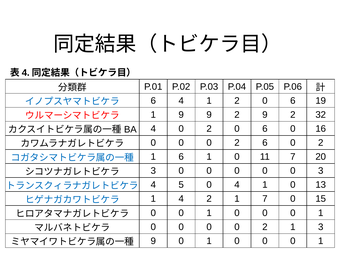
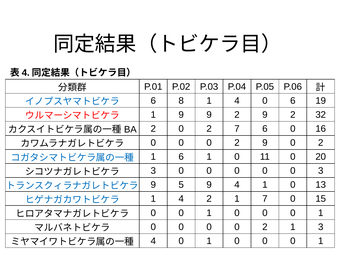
6 4: 4 -> 8 (181, 101)
2: 2 -> 4 (237, 101)
4: 4 -> 2 (153, 129)
0 2 0: 0 -> 7 (237, 129)
0 2 6: 6 -> 9 (265, 143)
11 7: 7 -> 0 (293, 157)
4: 4 -> 9 (153, 185)
5 0: 0 -> 9 (209, 185)
9: 9 -> 4 (153, 241)
